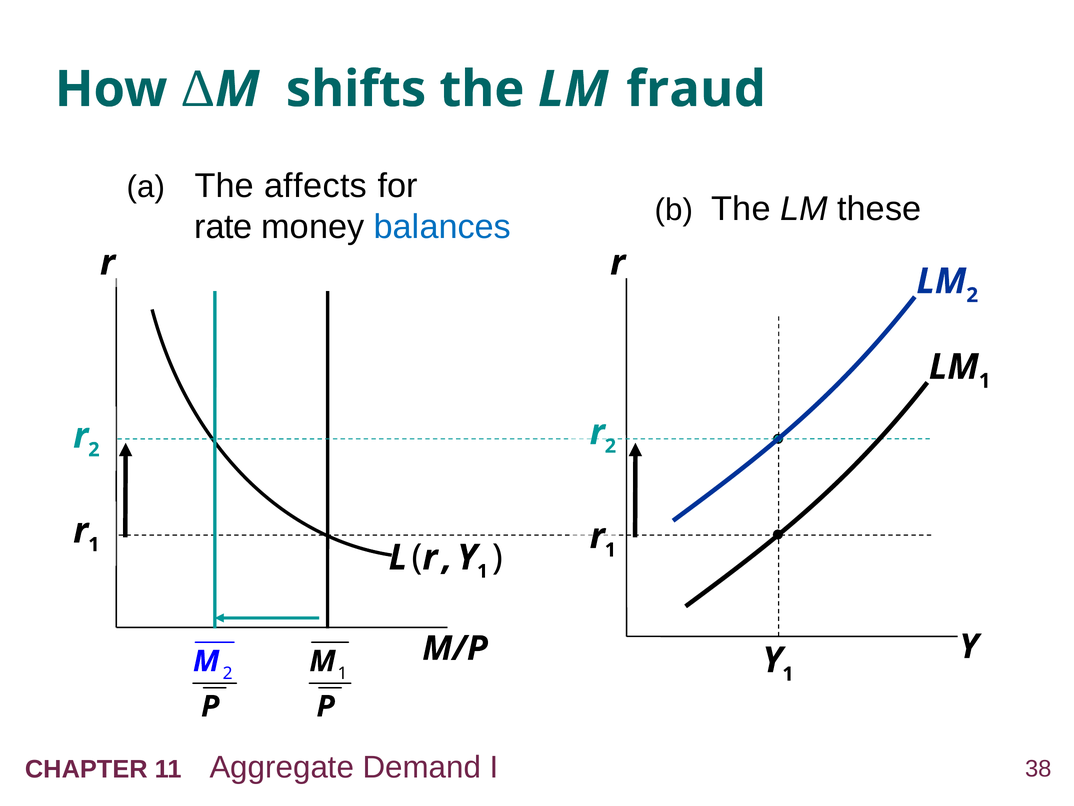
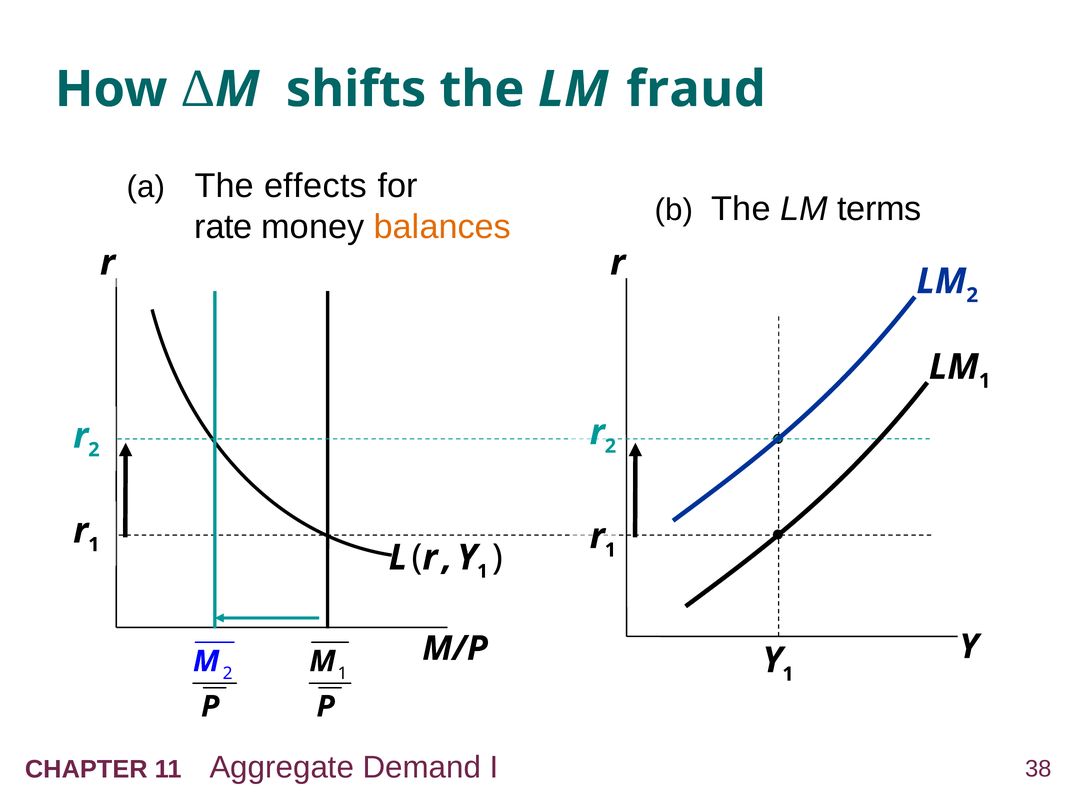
affects: affects -> effects (316, 186)
balances colour: blue -> orange (442, 227)
these: these -> terms (879, 209)
